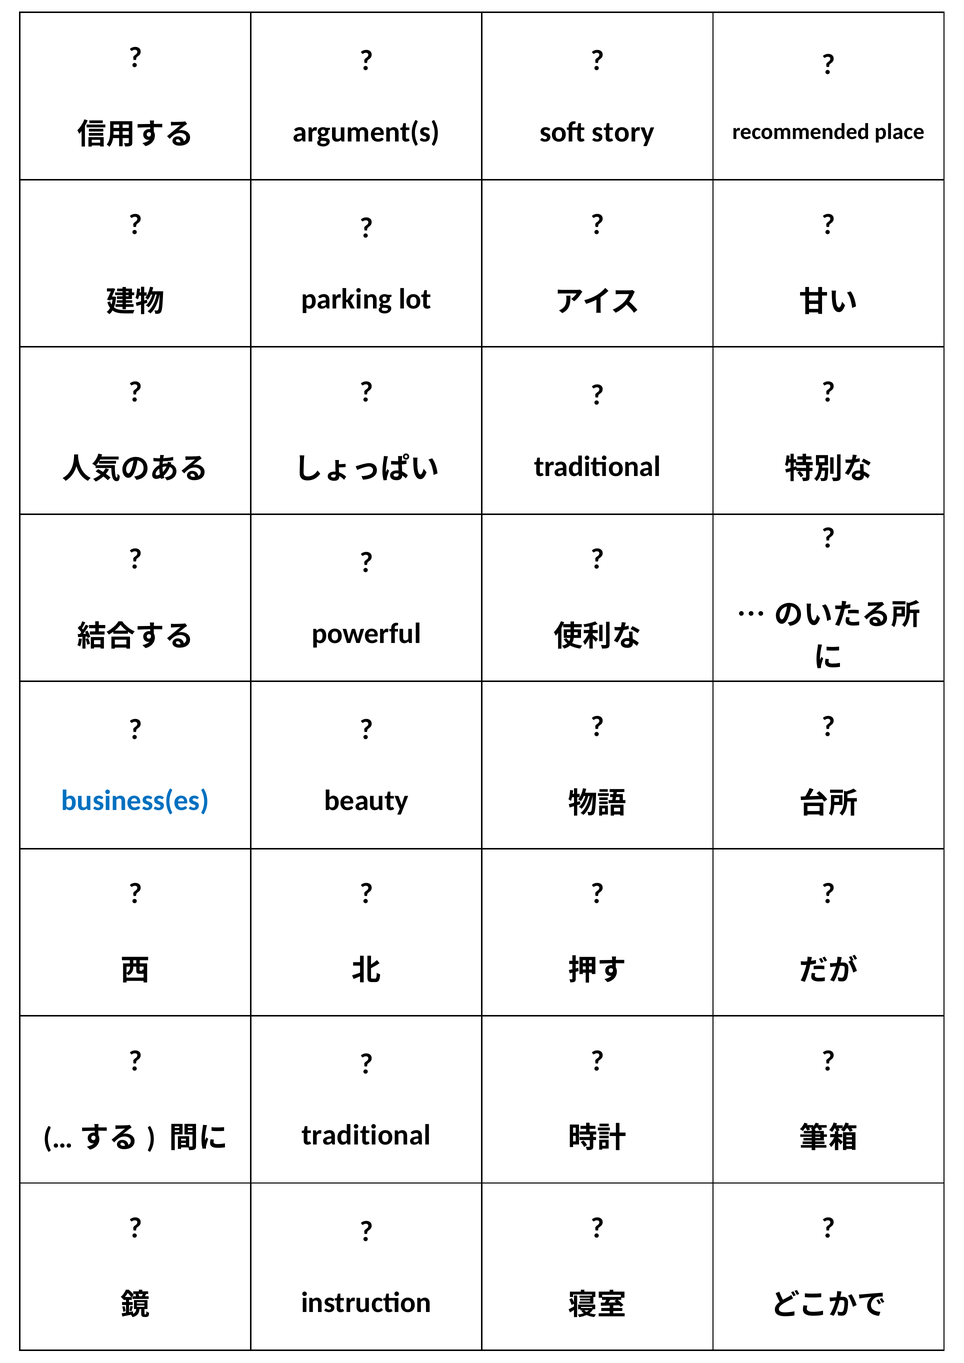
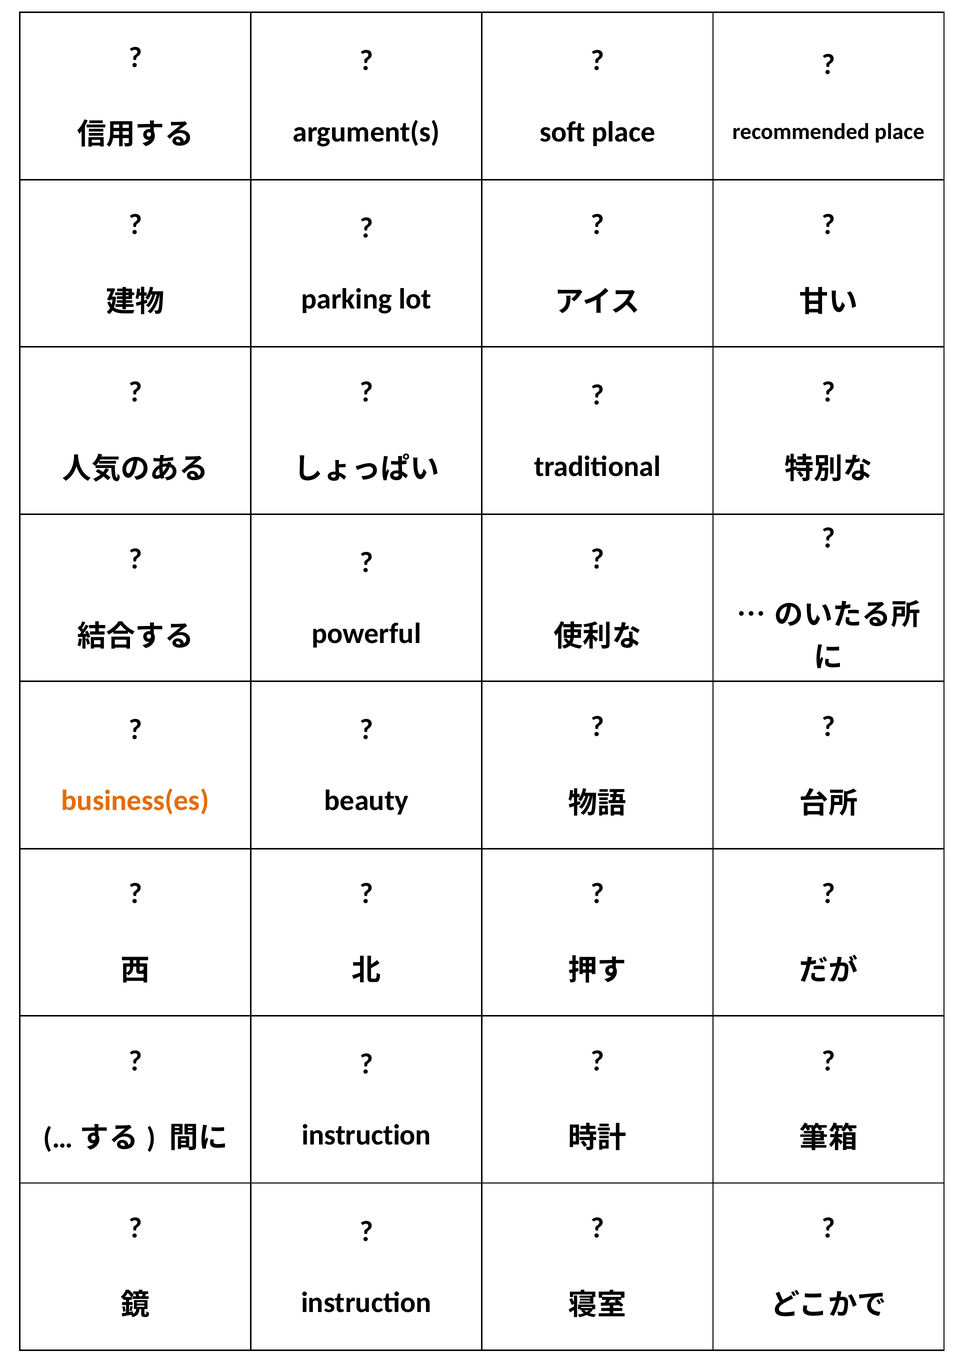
soft story: story -> place (624, 132)
business(es colour: blue -> orange (135, 801)
traditional: traditional -> instruction (366, 1136)
